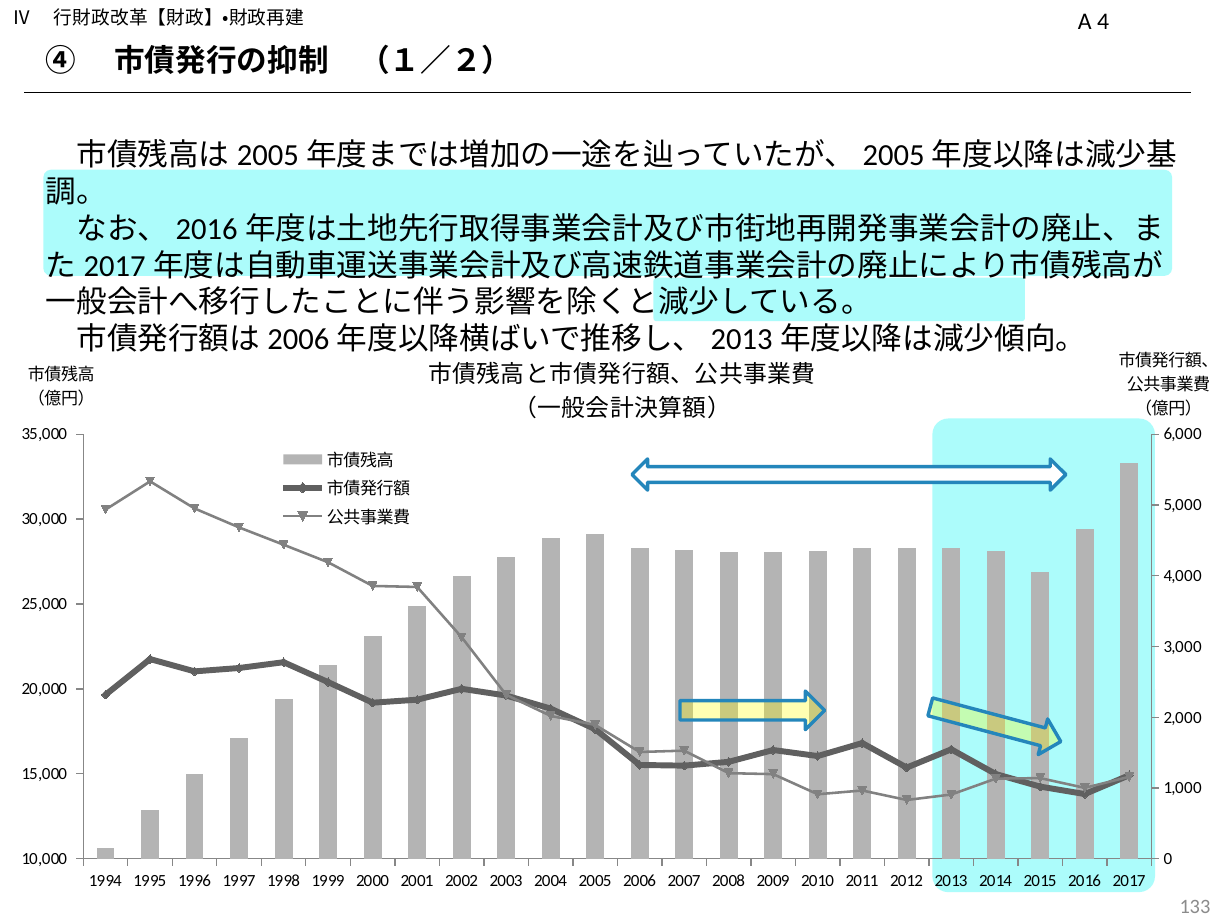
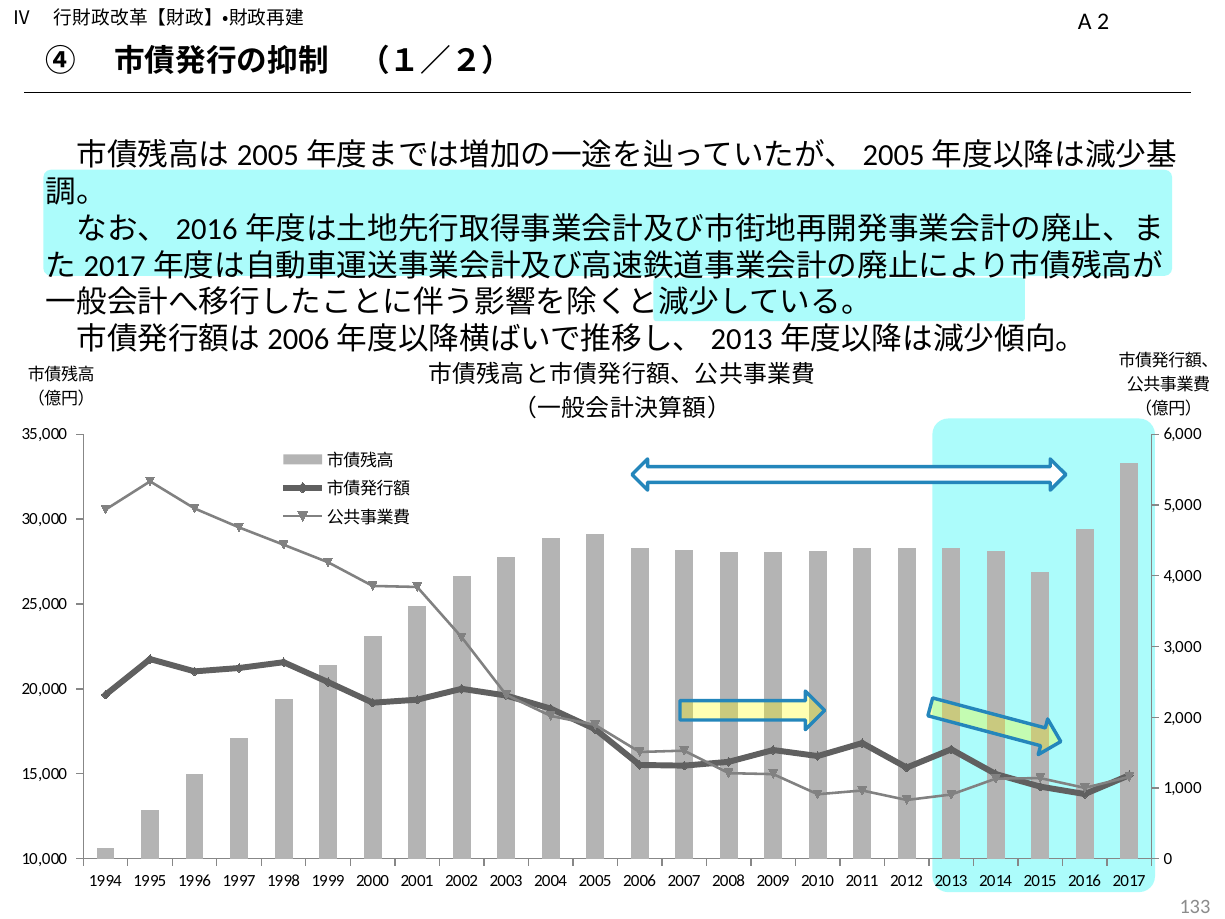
4: 4 -> 2 (1103, 22)
